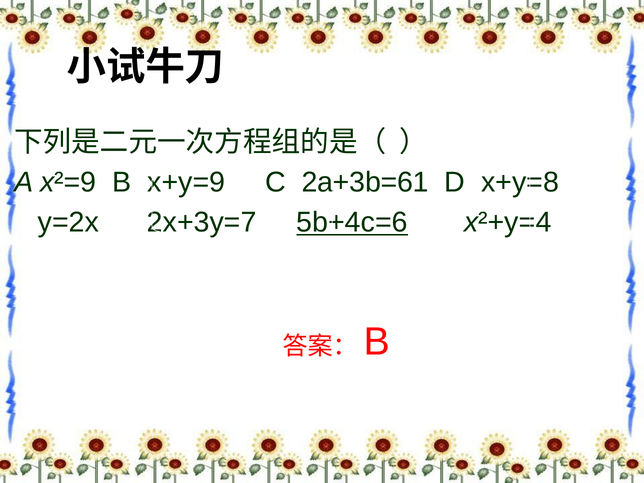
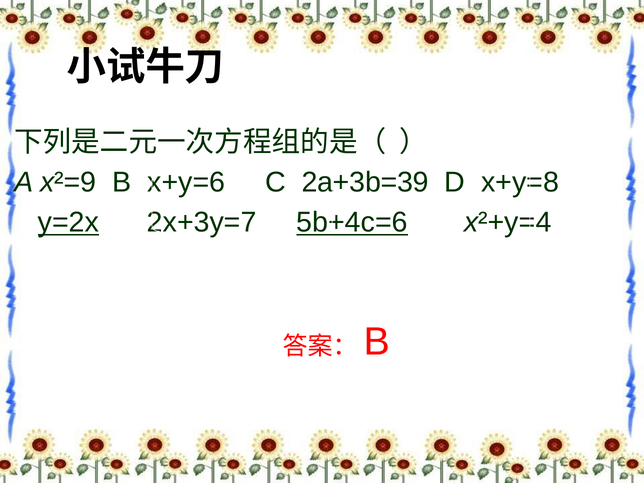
x+y=9: x+y=9 -> x+y=6 (186, 182)
2a+3b=61: 2a+3b=61 -> 2a+3b=39 (365, 182)
y=2x underline: none -> present (68, 222)
